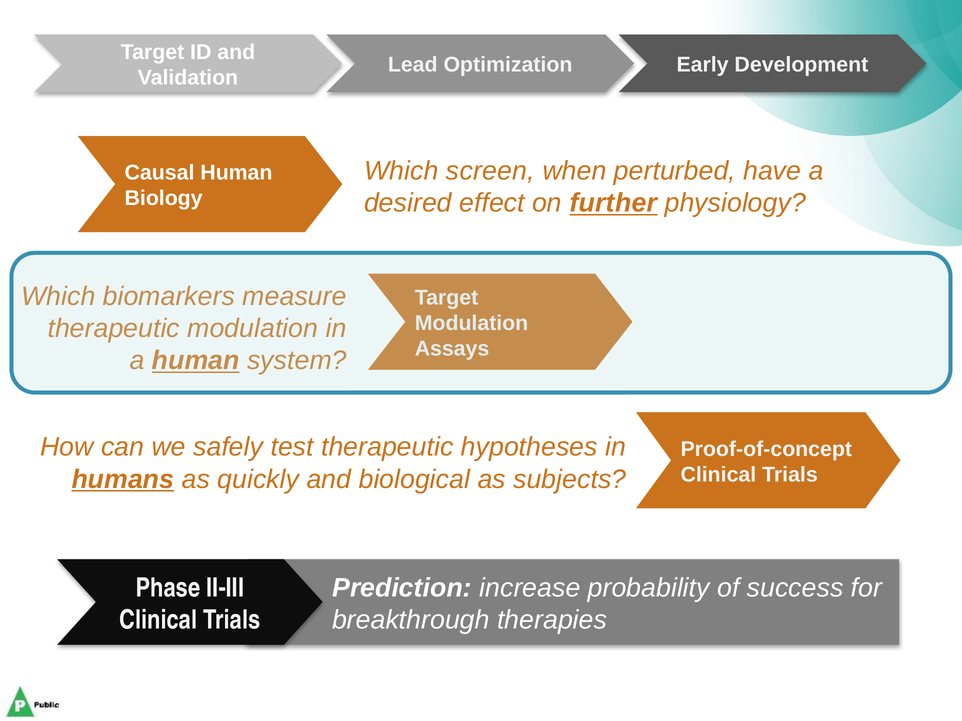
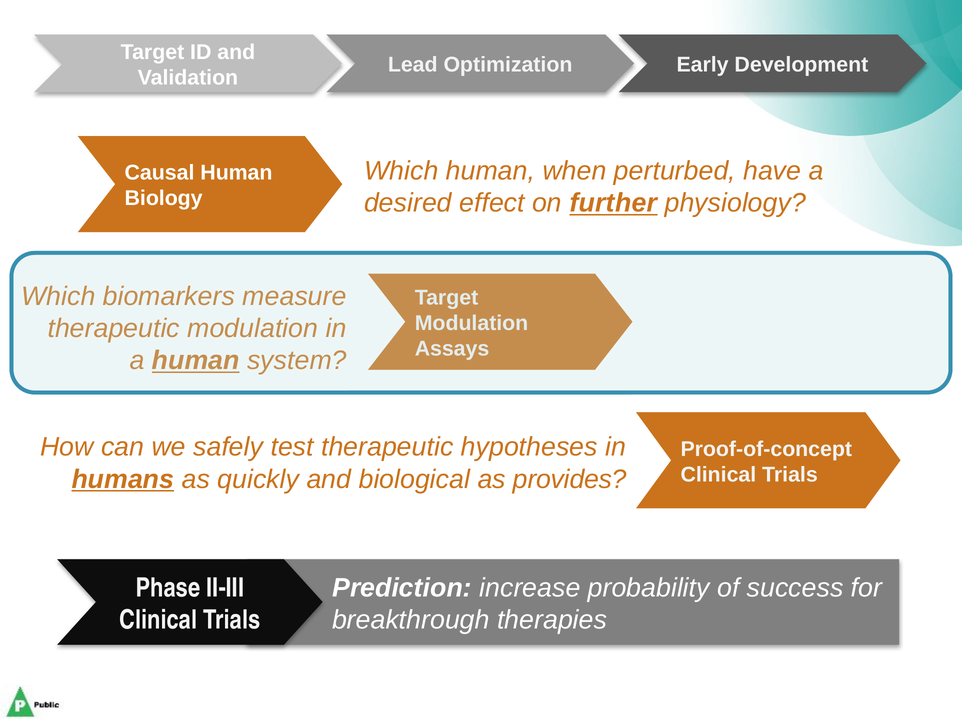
Which screen: screen -> human (491, 171)
subjects: subjects -> provides (570, 480)
